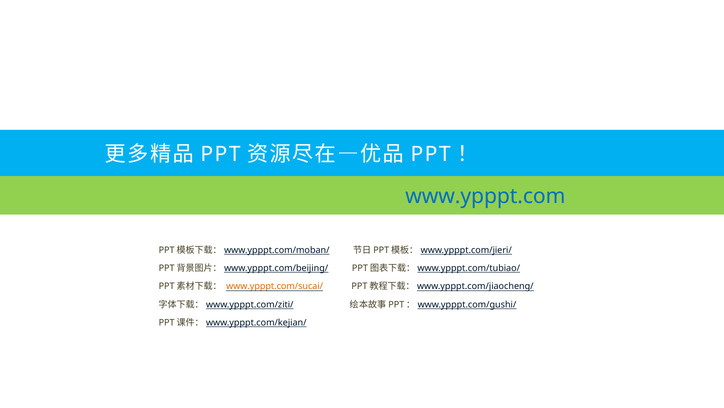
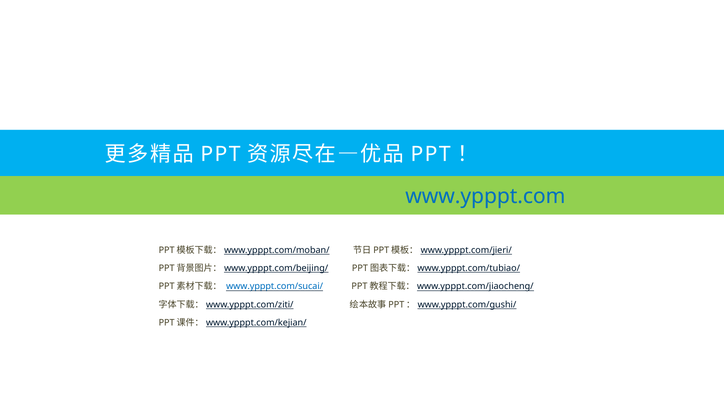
www.ypppt.com/sucai/ colour: orange -> blue (275, 286)
